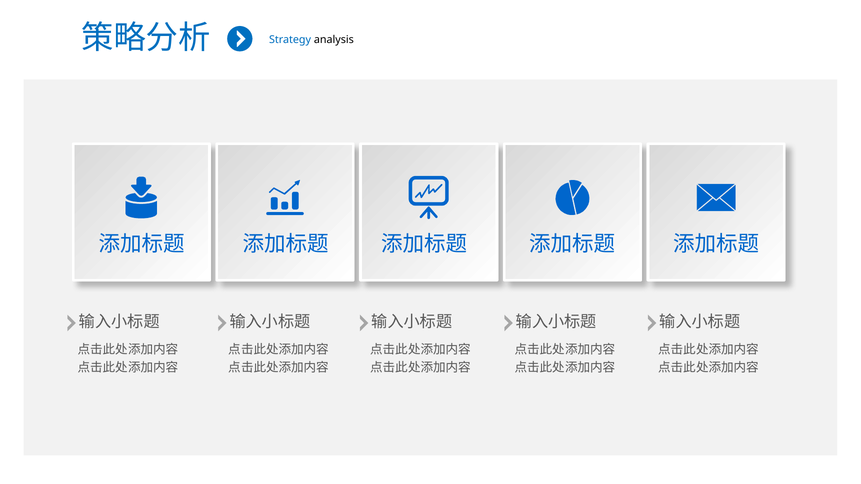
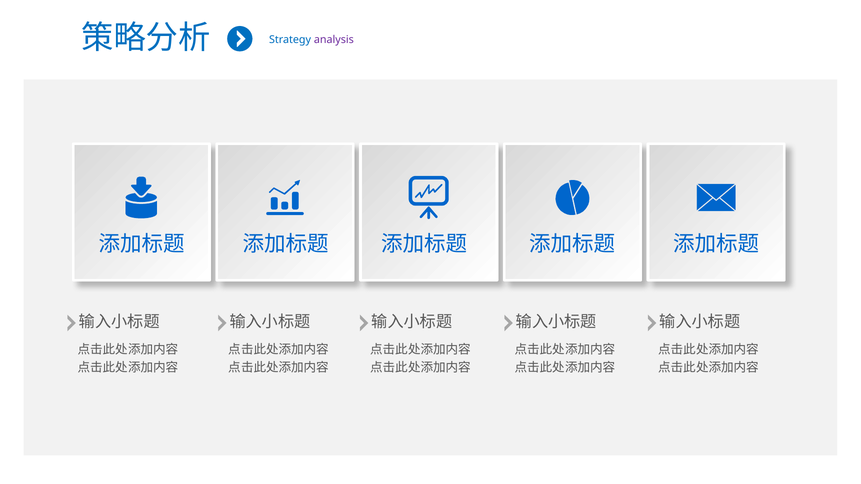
analysis colour: black -> purple (334, 40)
